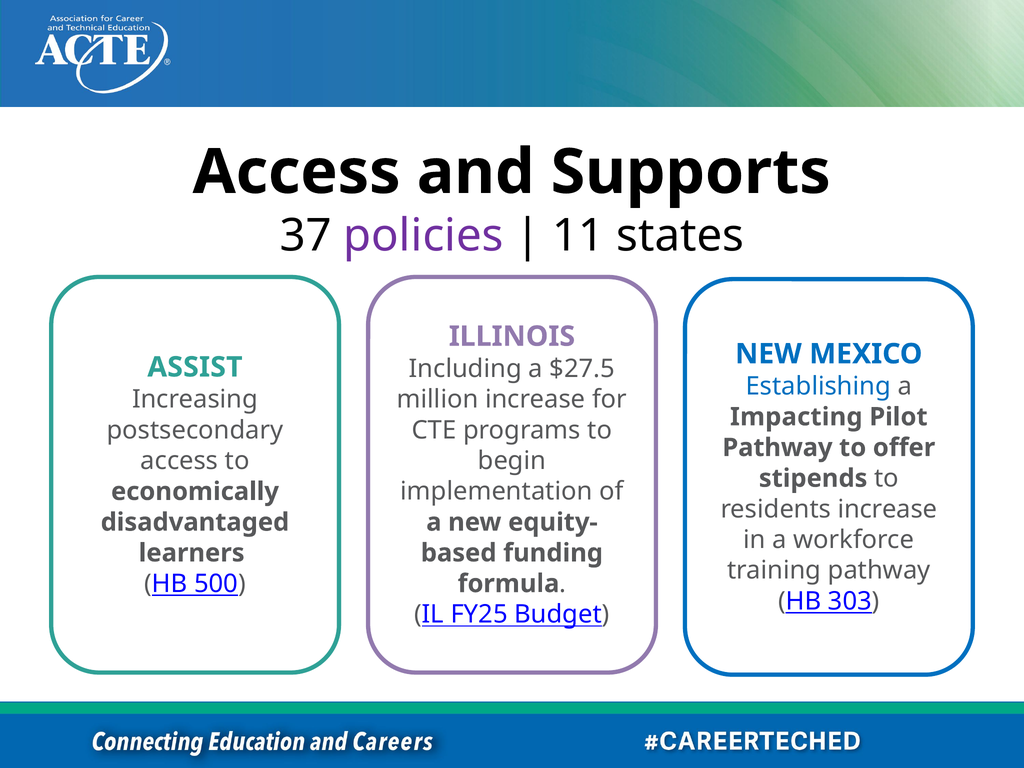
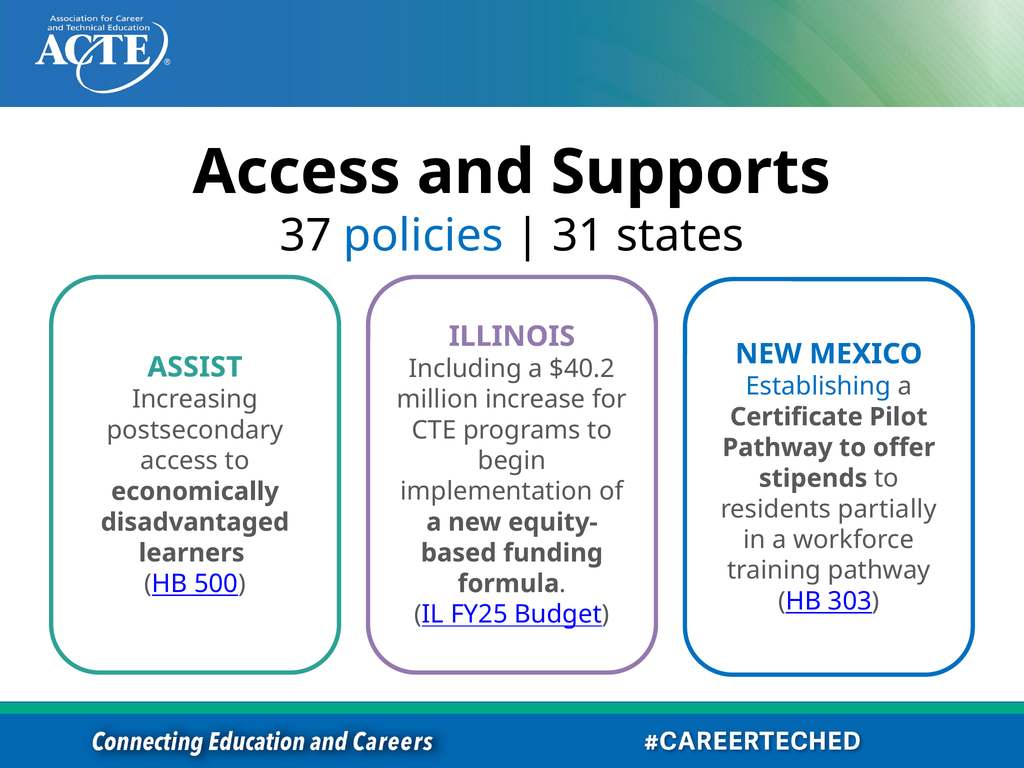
policies colour: purple -> blue (424, 236)
11: 11 -> 31 (578, 236)
$27.5: $27.5 -> $40.2 (582, 369)
Impacting: Impacting -> Certificate (796, 417)
residents increase: increase -> partially (887, 509)
